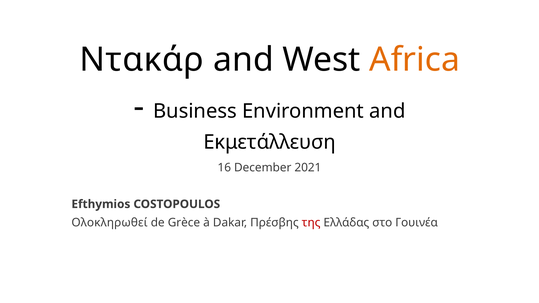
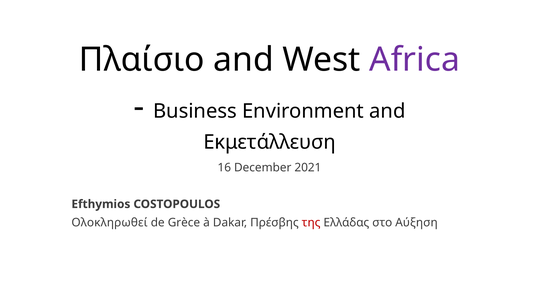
Ντακάρ: Ντακάρ -> Πλαίσιο (142, 60)
Africa colour: orange -> purple (415, 60)
Γουινέα: Γουινέα -> Αύξηση (417, 223)
